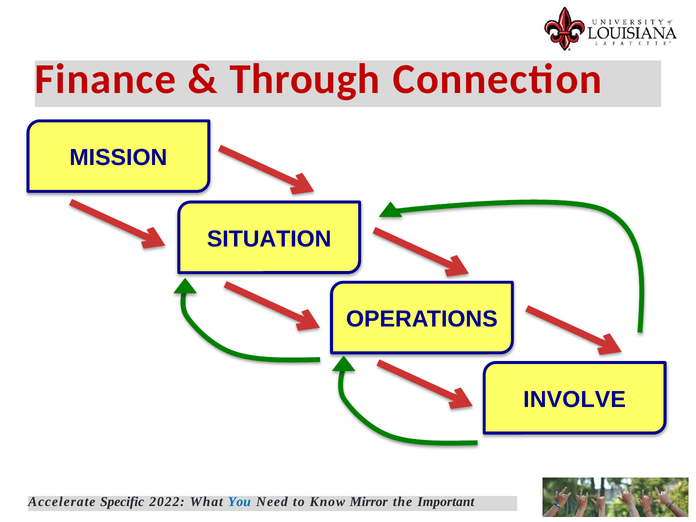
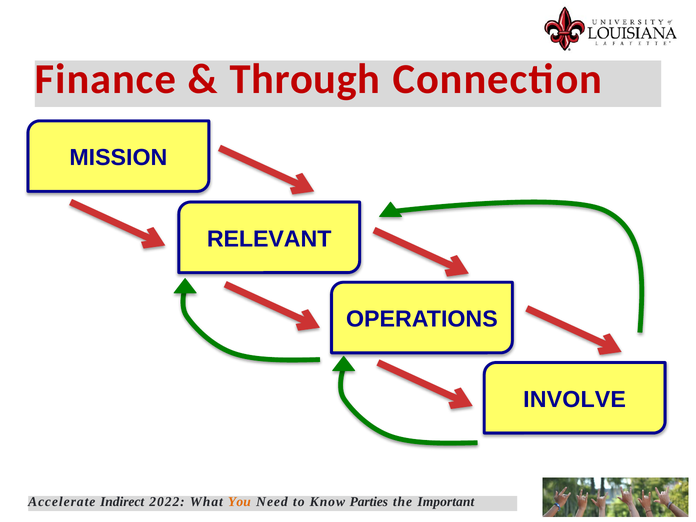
SITUATION: SITUATION -> RELEVANT (269, 239)
Specific: Specific -> Indirect (122, 502)
You colour: blue -> orange (239, 502)
Mirror: Mirror -> Parties (369, 502)
